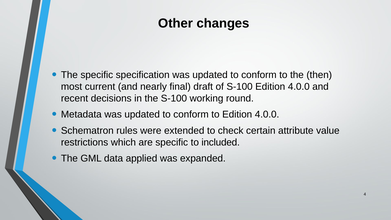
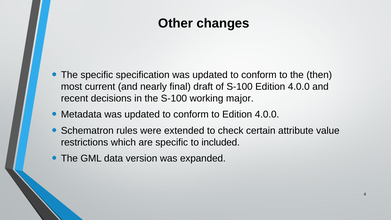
round: round -> major (240, 98)
applied: applied -> version (142, 158)
